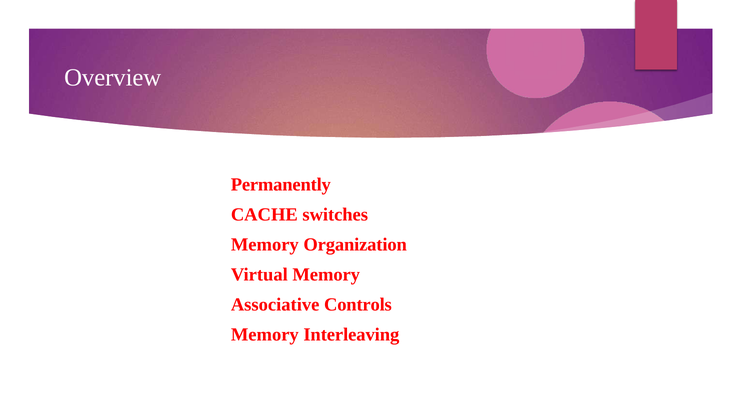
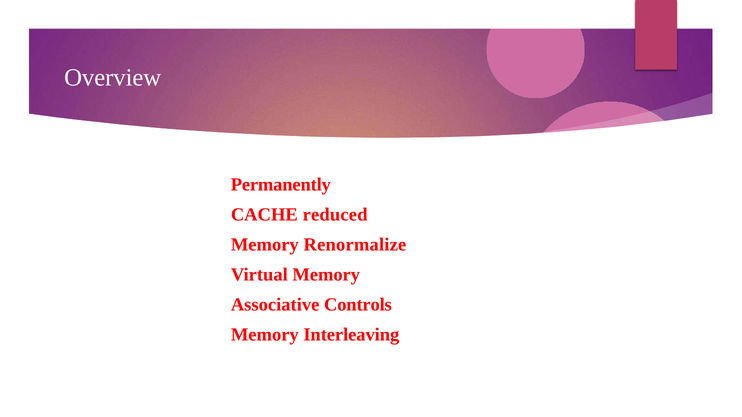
switches: switches -> reduced (335, 215)
Organization: Organization -> Renormalize (355, 245)
